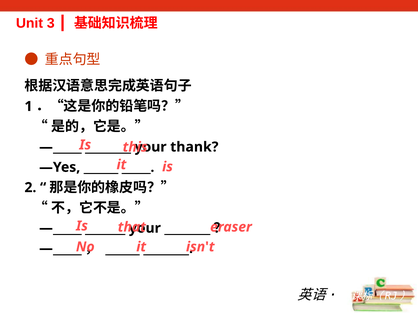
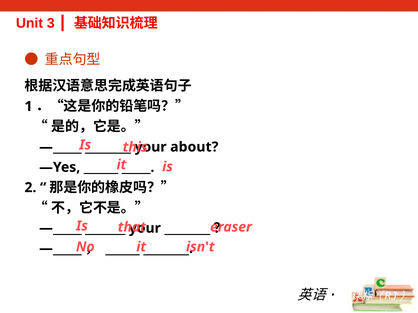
thank: thank -> about (194, 147)
